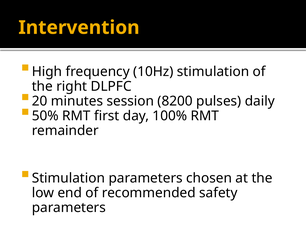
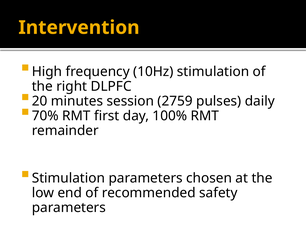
8200: 8200 -> 2759 (175, 101)
50%: 50% -> 70% (45, 116)
